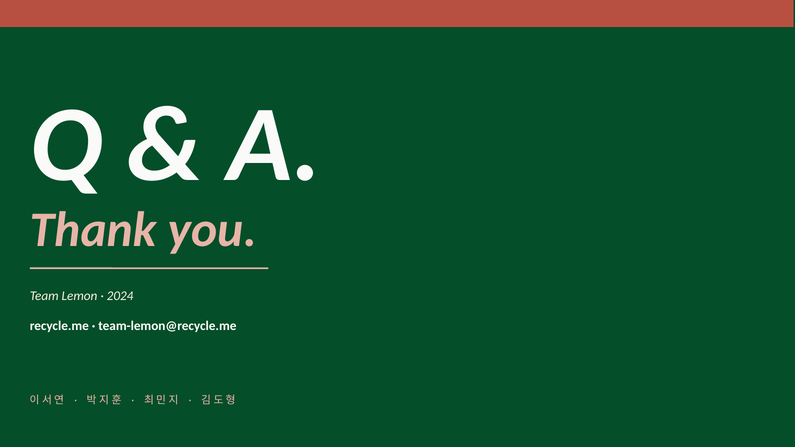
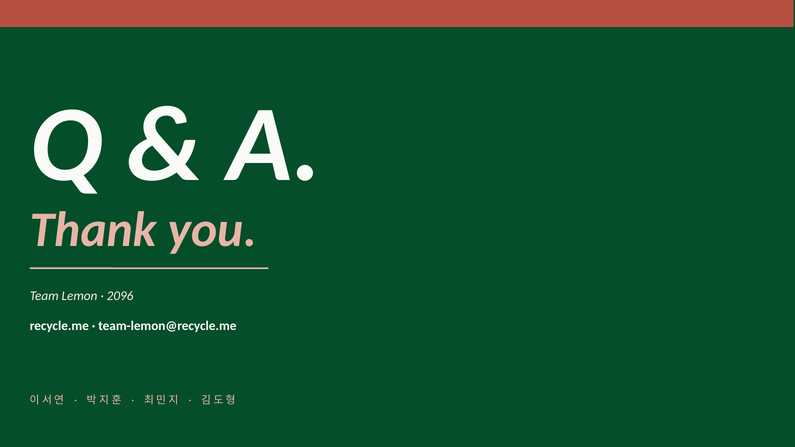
2024: 2024 -> 2096 (120, 296)
